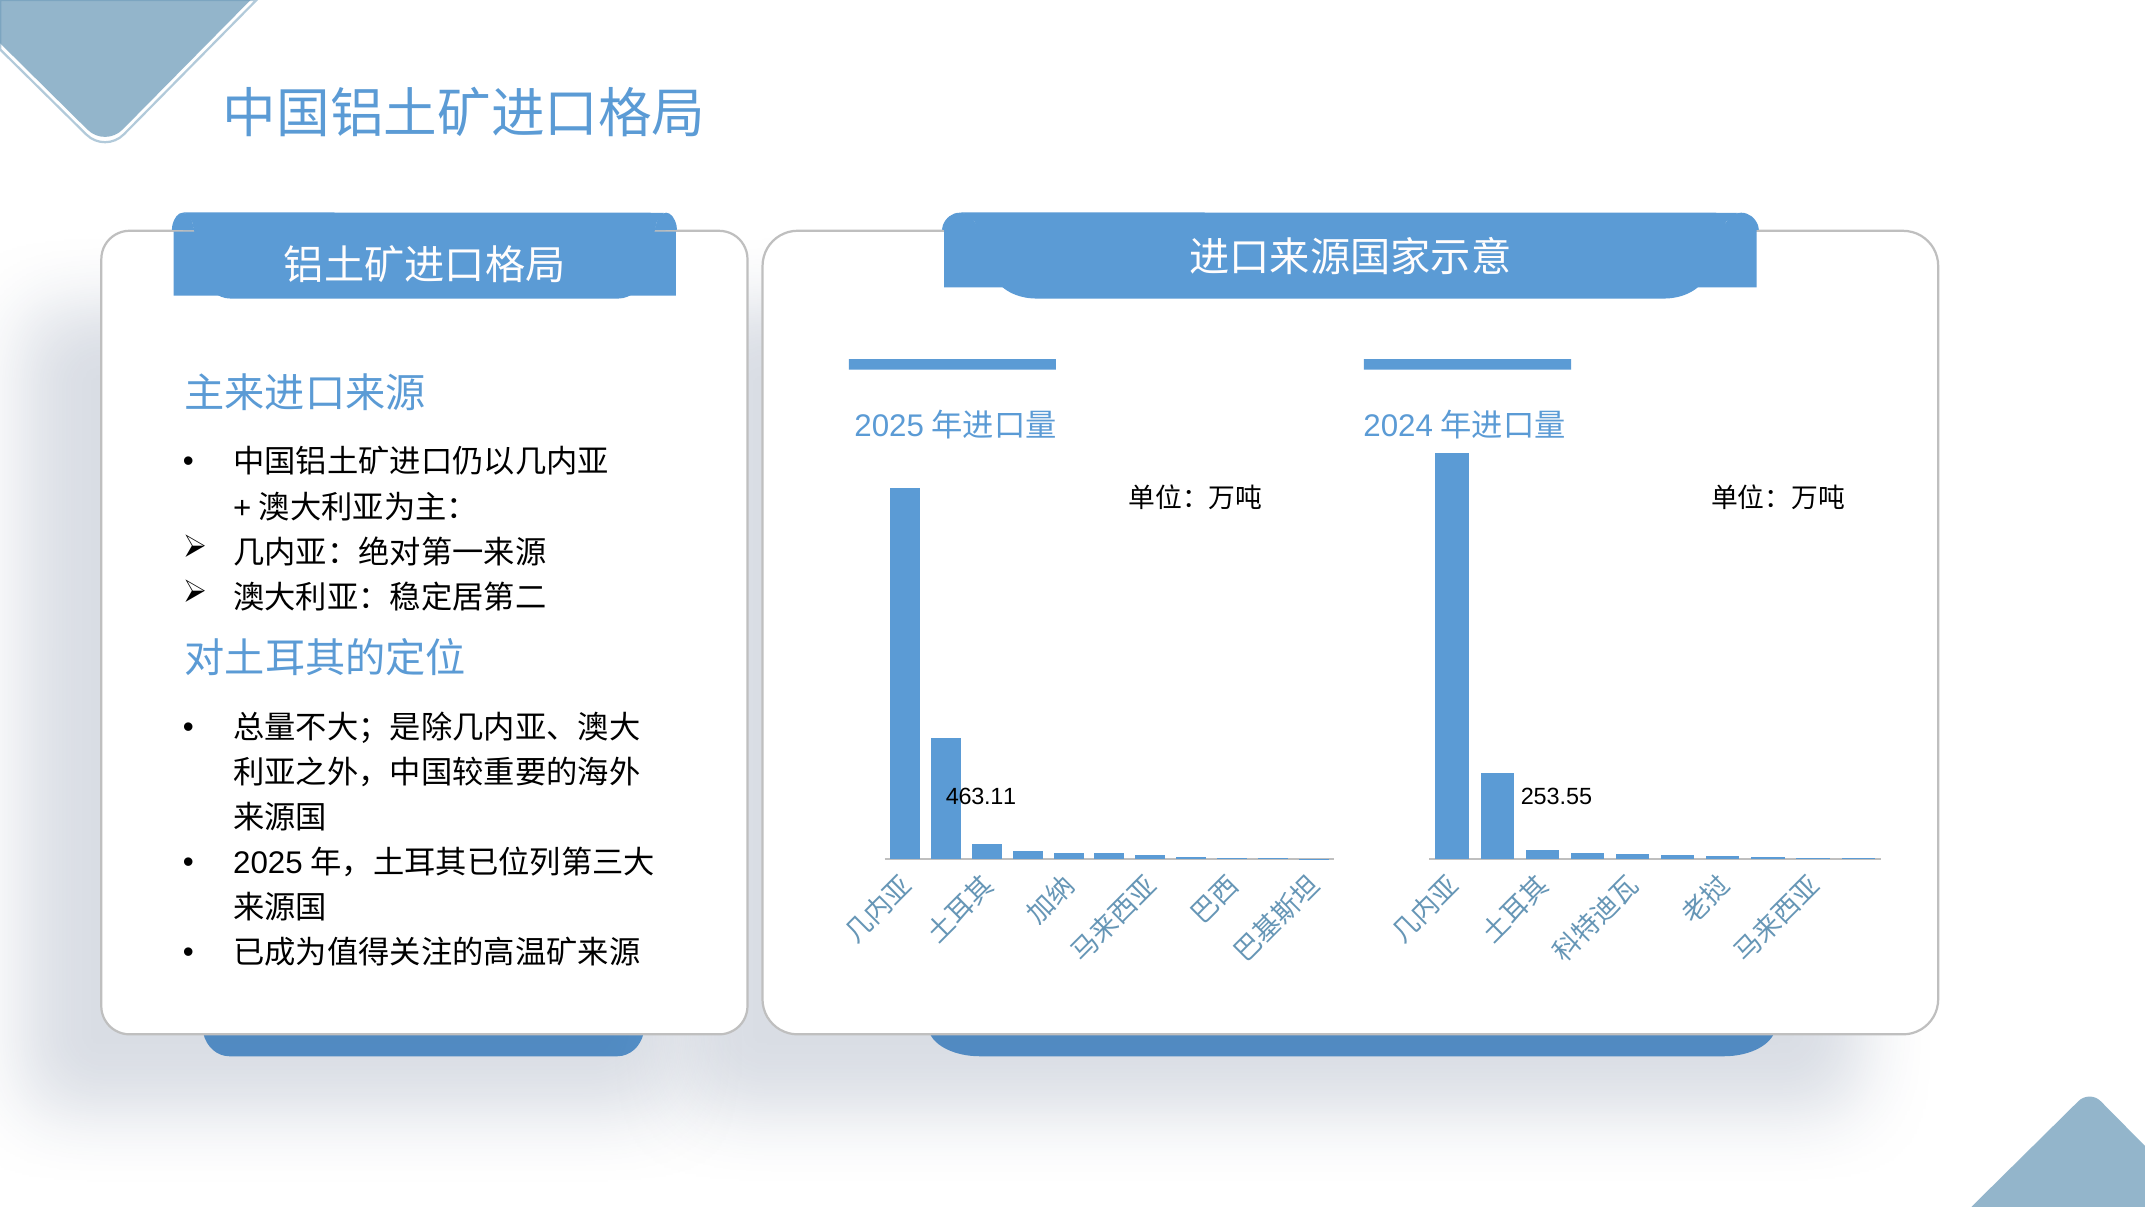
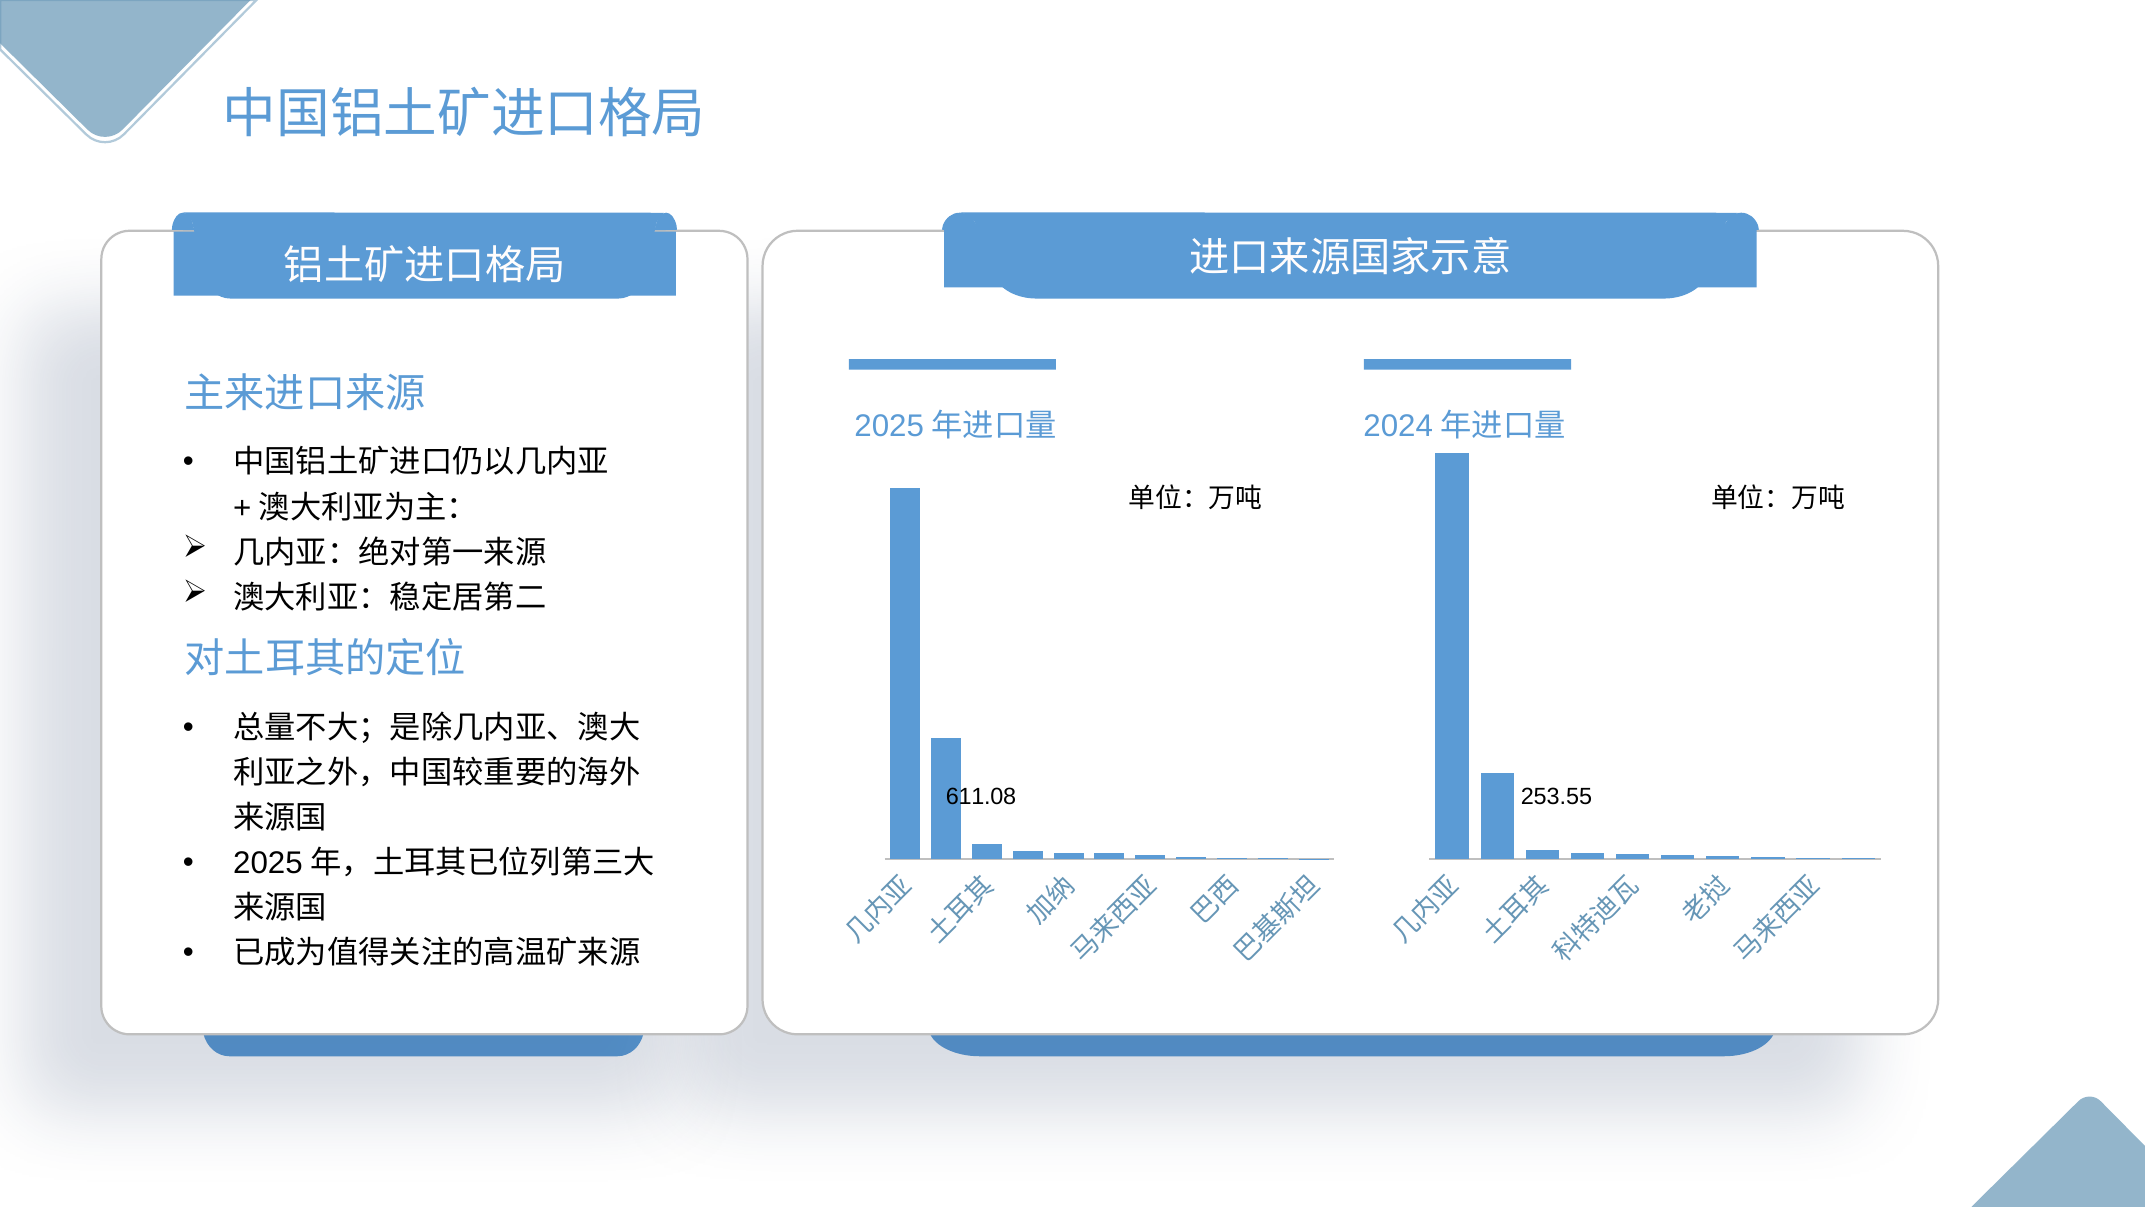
463.11: 463.11 -> 611.08 (981, 796)
